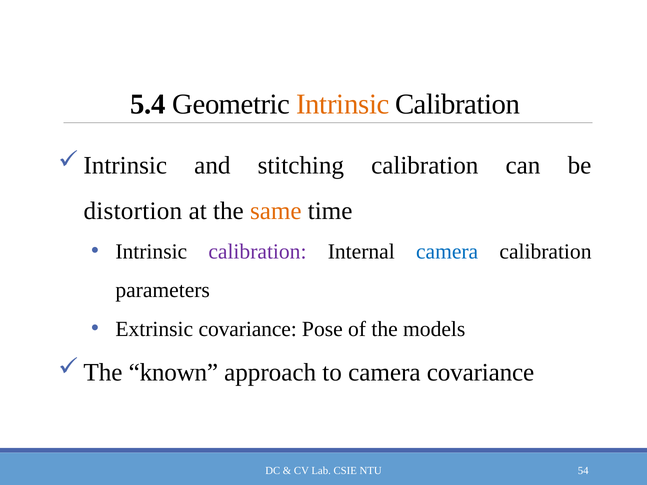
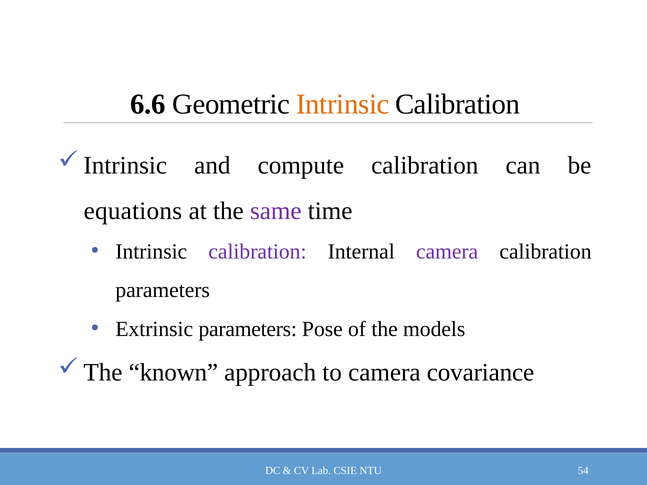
5.4: 5.4 -> 6.6 (148, 104)
stitching: stitching -> compute (301, 166)
distortion: distortion -> equations (133, 211)
same colour: orange -> purple (276, 211)
camera colour: blue -> purple (447, 252)
Extrinsic covariance: covariance -> parameters (248, 329)
